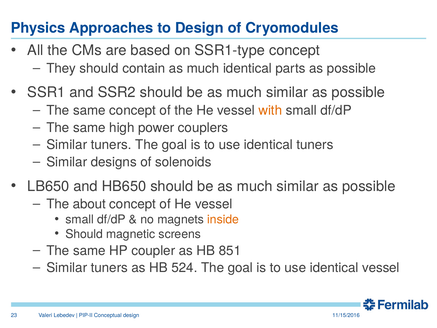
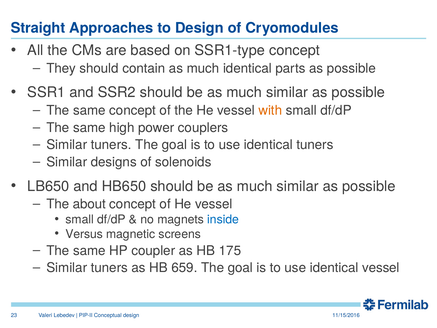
Physics: Physics -> Straight (38, 28)
inside colour: orange -> blue (223, 219)
Should: Should -> Versus (84, 234)
851: 851 -> 175 (230, 250)
524: 524 -> 659 (184, 268)
